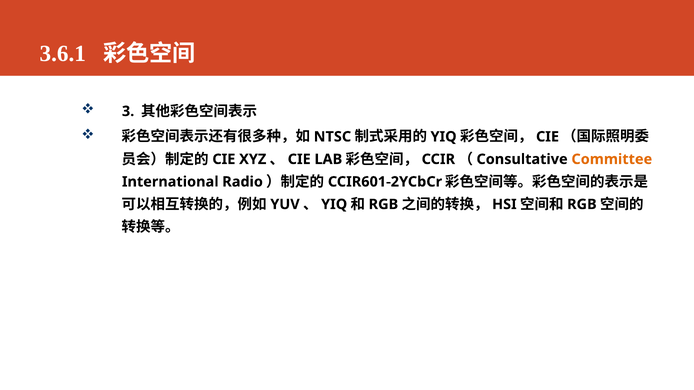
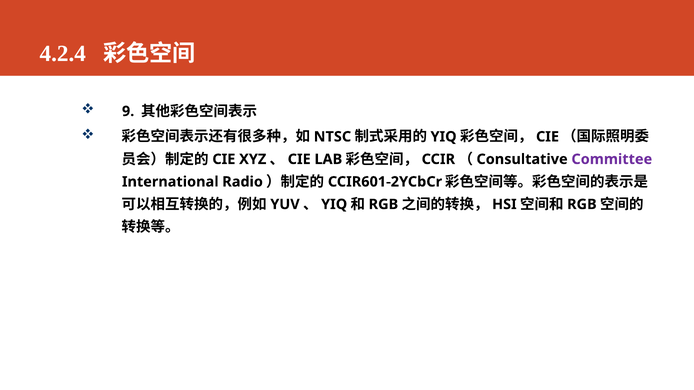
3.6.1: 3.6.1 -> 4.2.4 (63, 54)
3: 3 -> 9 (128, 111)
Committee colour: orange -> purple (612, 159)
